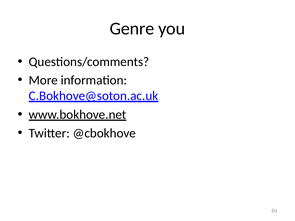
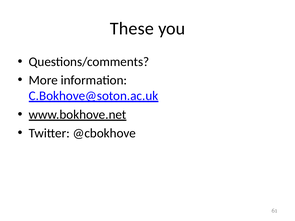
Genre: Genre -> These (132, 29)
